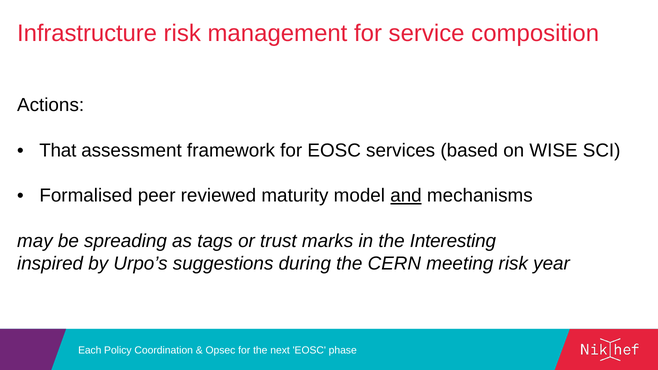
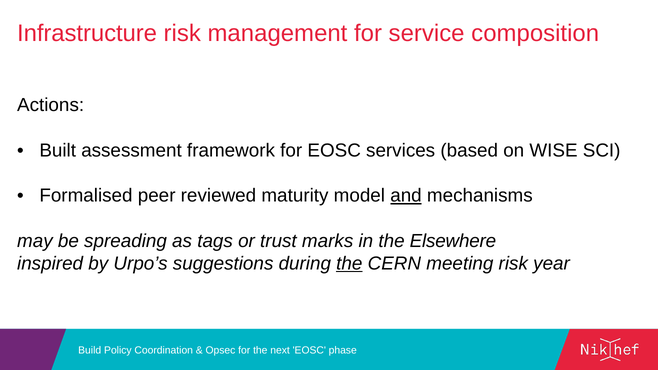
That: That -> Built (58, 150)
Interesting: Interesting -> Elsewhere (453, 241)
the underline: none -> present (349, 264)
Each: Each -> Build (90, 350)
